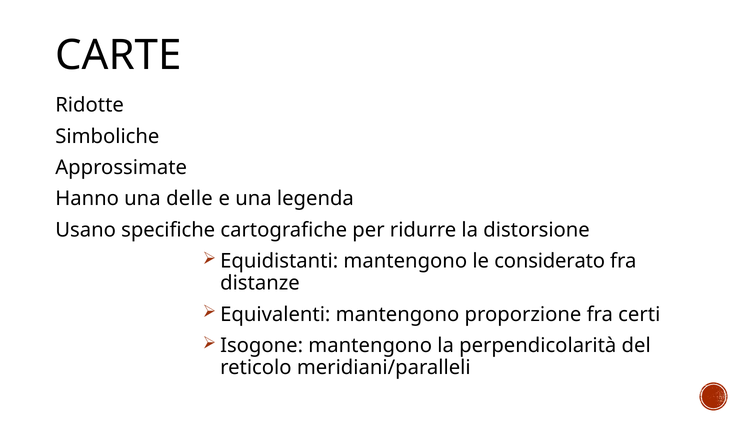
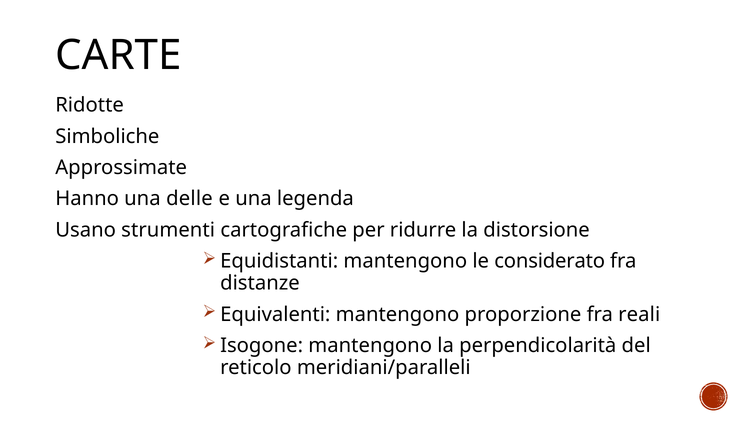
specifiche: specifiche -> strumenti (168, 230)
certi: certi -> reali (639, 314)
